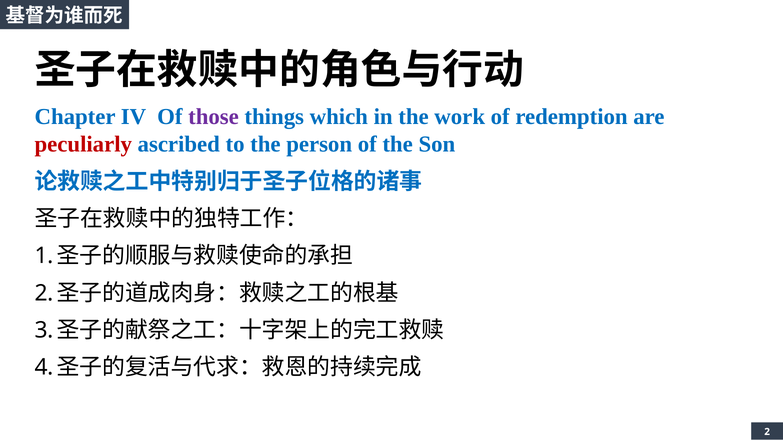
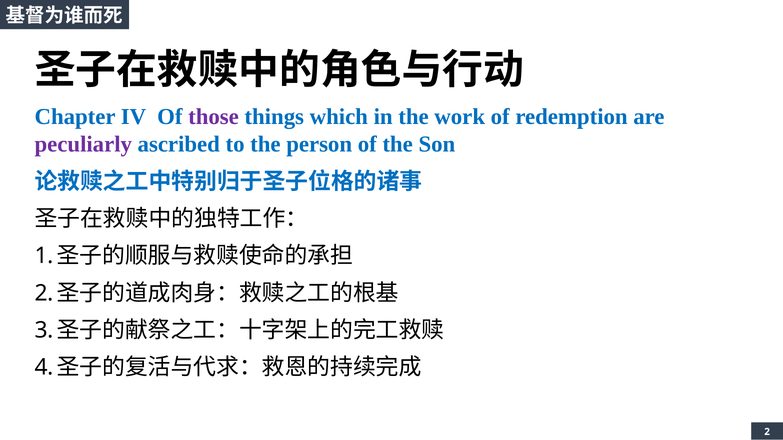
peculiarly colour: red -> purple (83, 144)
